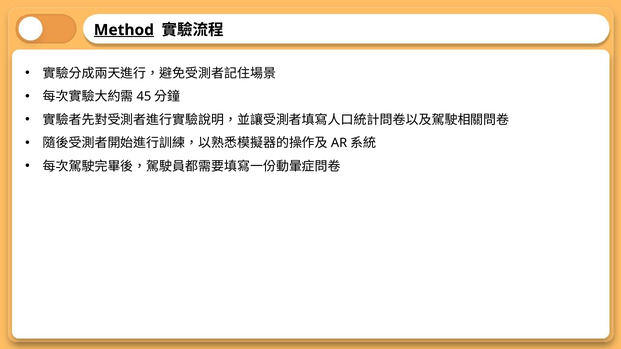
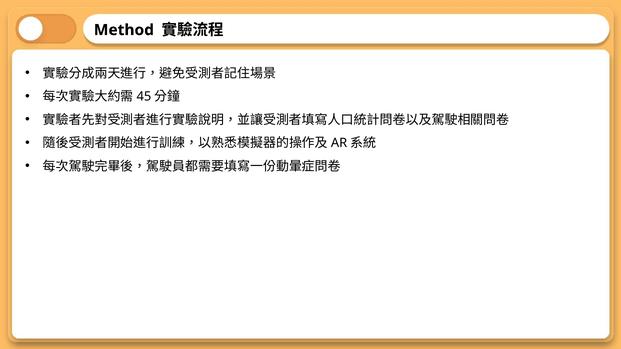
Method underline: present -> none (124, 30)
